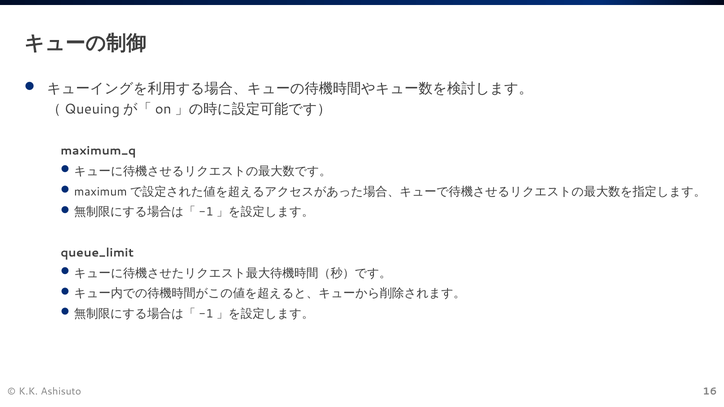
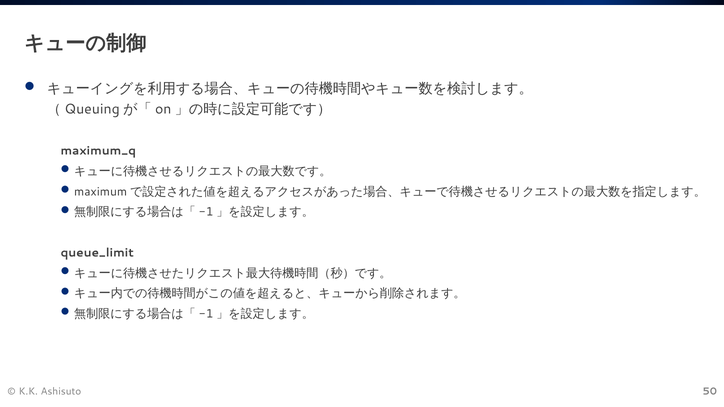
16: 16 -> 50 (710, 392)
